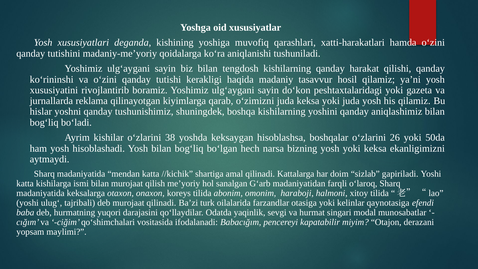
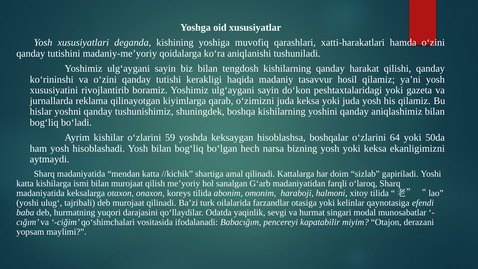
38: 38 -> 59 (170, 138)
26: 26 -> 64 (395, 138)
